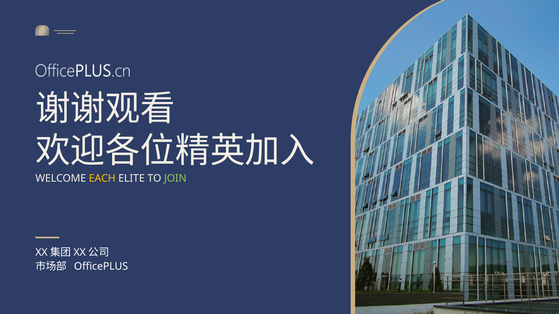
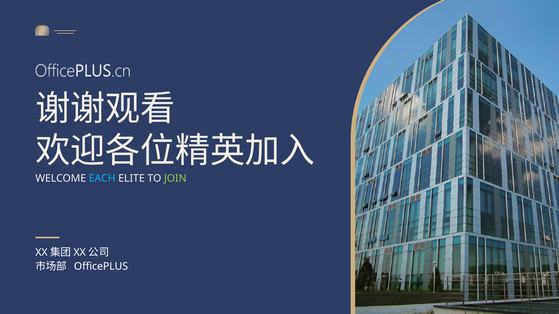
EACH colour: yellow -> light blue (102, 178)
